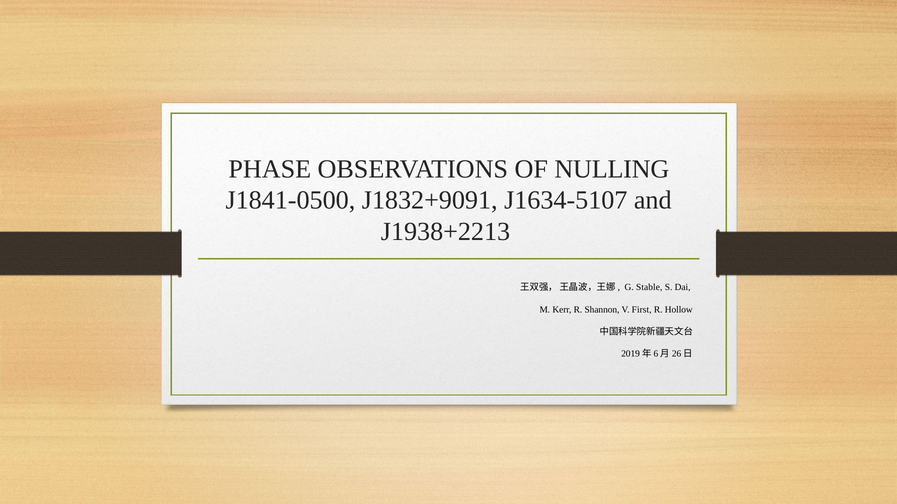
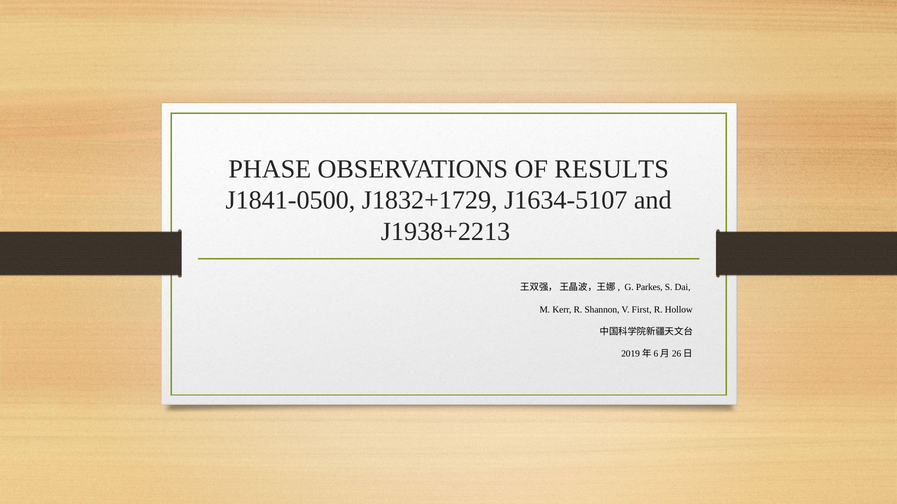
NULLING: NULLING -> RESULTS (612, 169)
J1832+9091: J1832+9091 -> J1832+1729 (430, 200)
Stable: Stable -> Parkes (649, 288)
